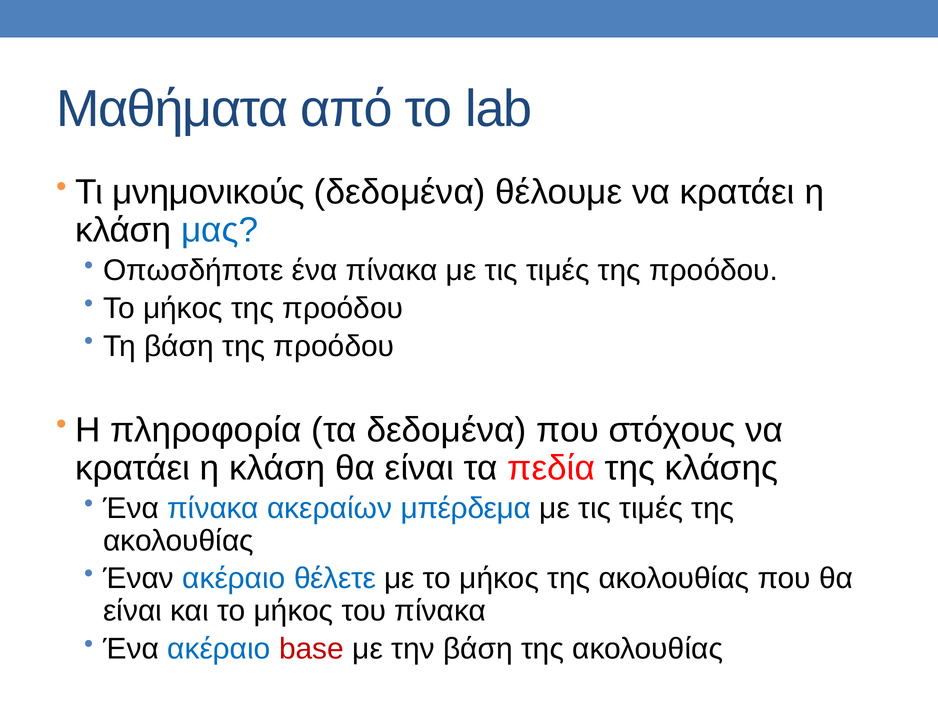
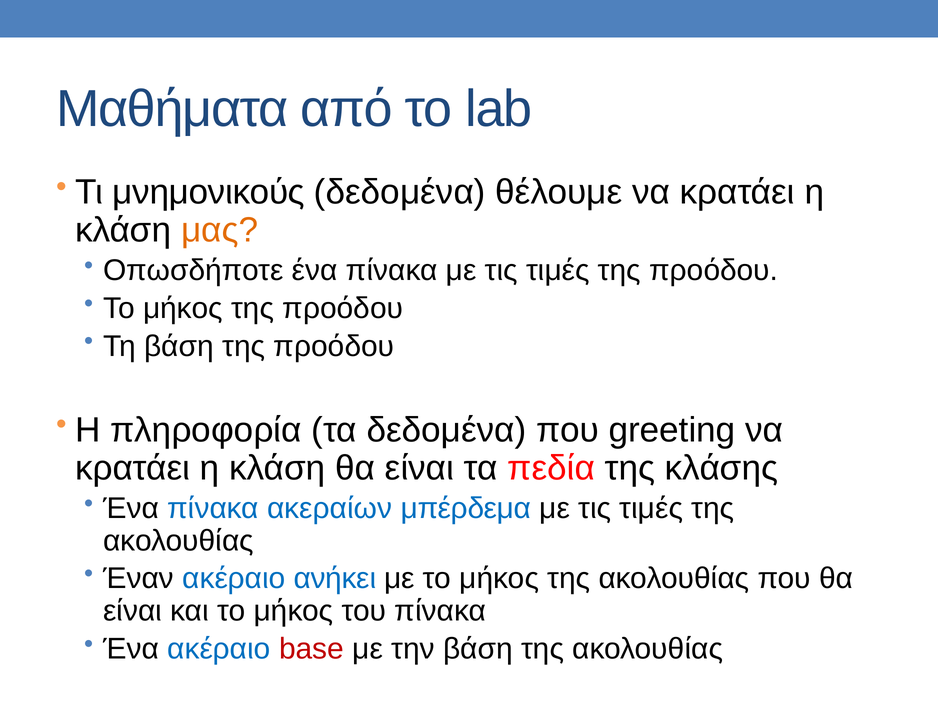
μας colour: blue -> orange (220, 230)
στόχους: στόχους -> greeting (672, 431)
θέλετε: θέλετε -> ανήκει (335, 579)
